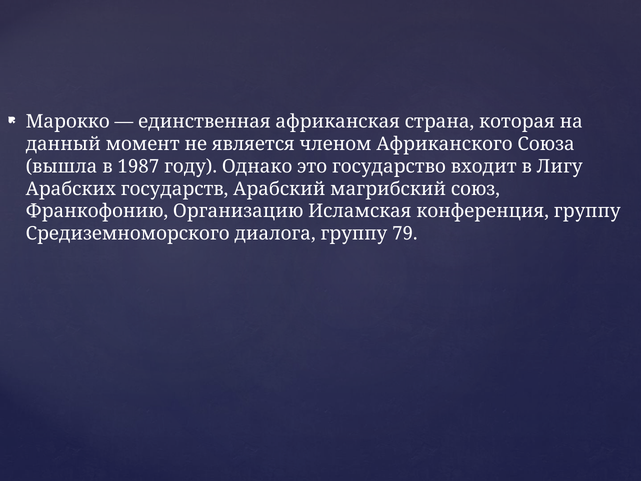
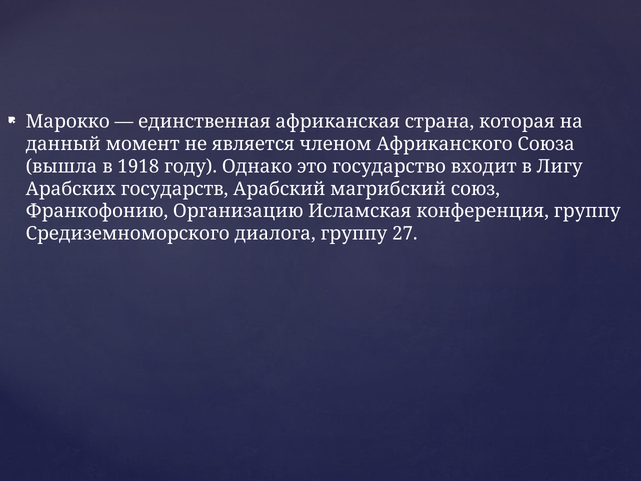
1987: 1987 -> 1918 (138, 166)
79: 79 -> 27 (405, 234)
